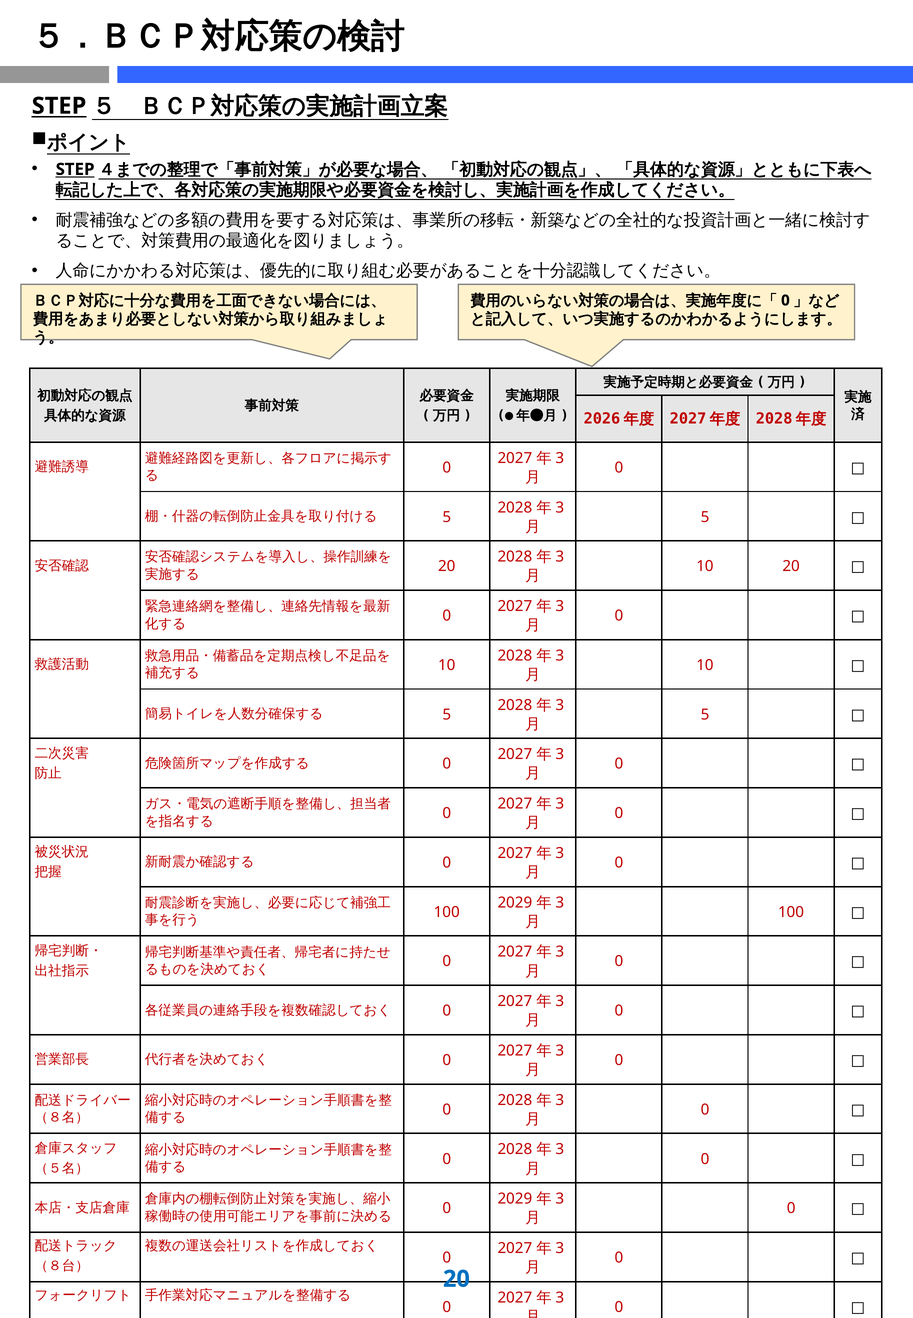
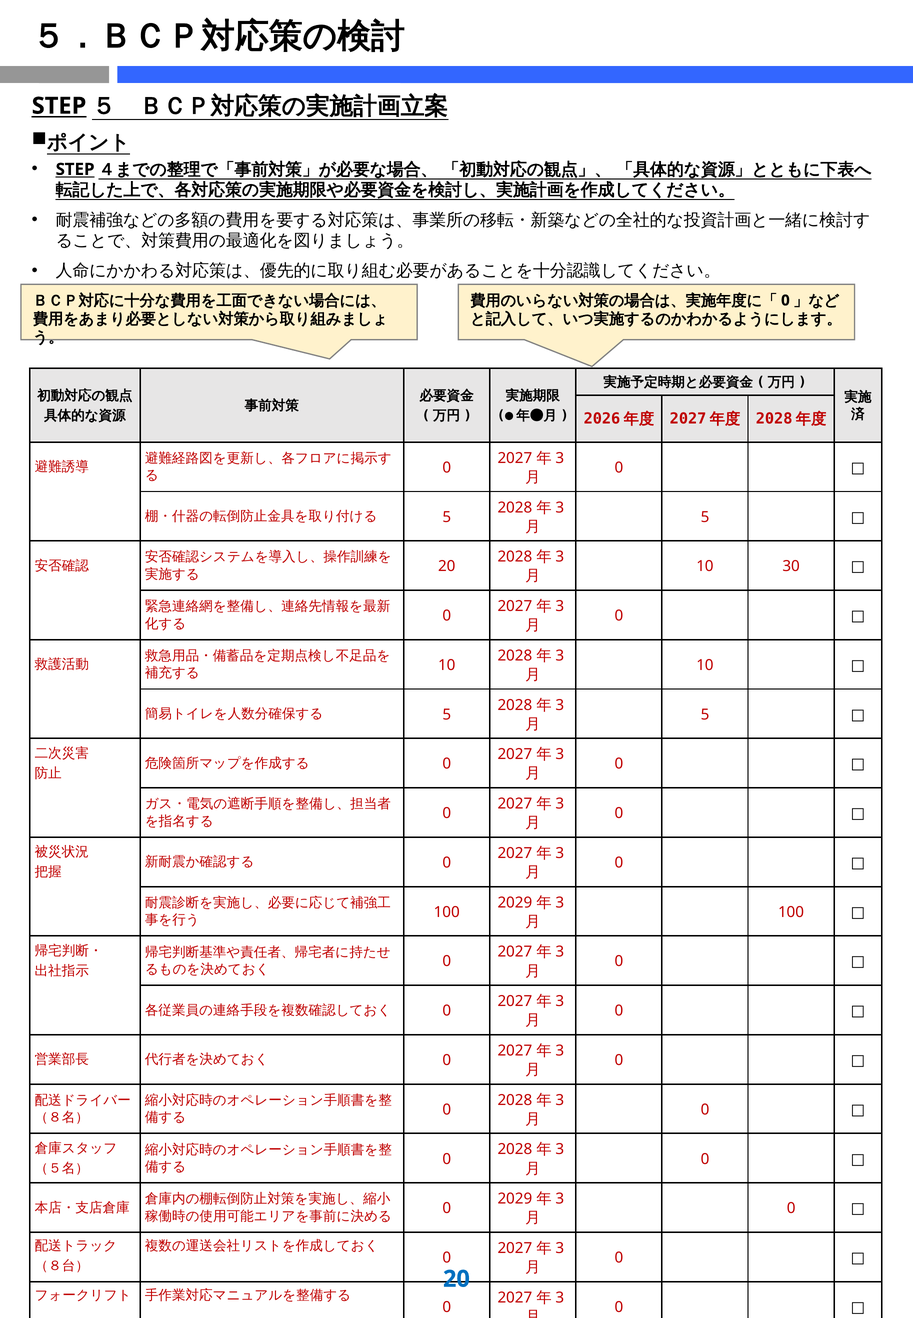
10 20: 20 -> 30 (791, 567)
